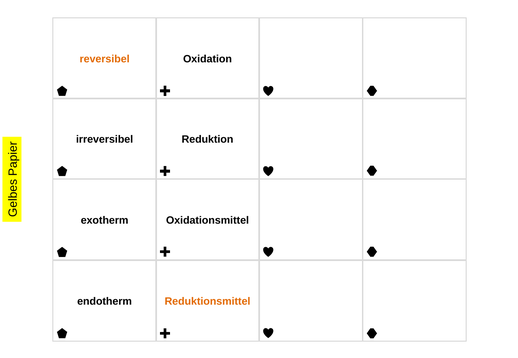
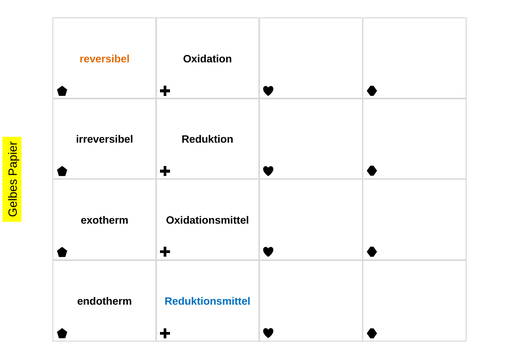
Reduktionsmittel colour: orange -> blue (207, 302)
